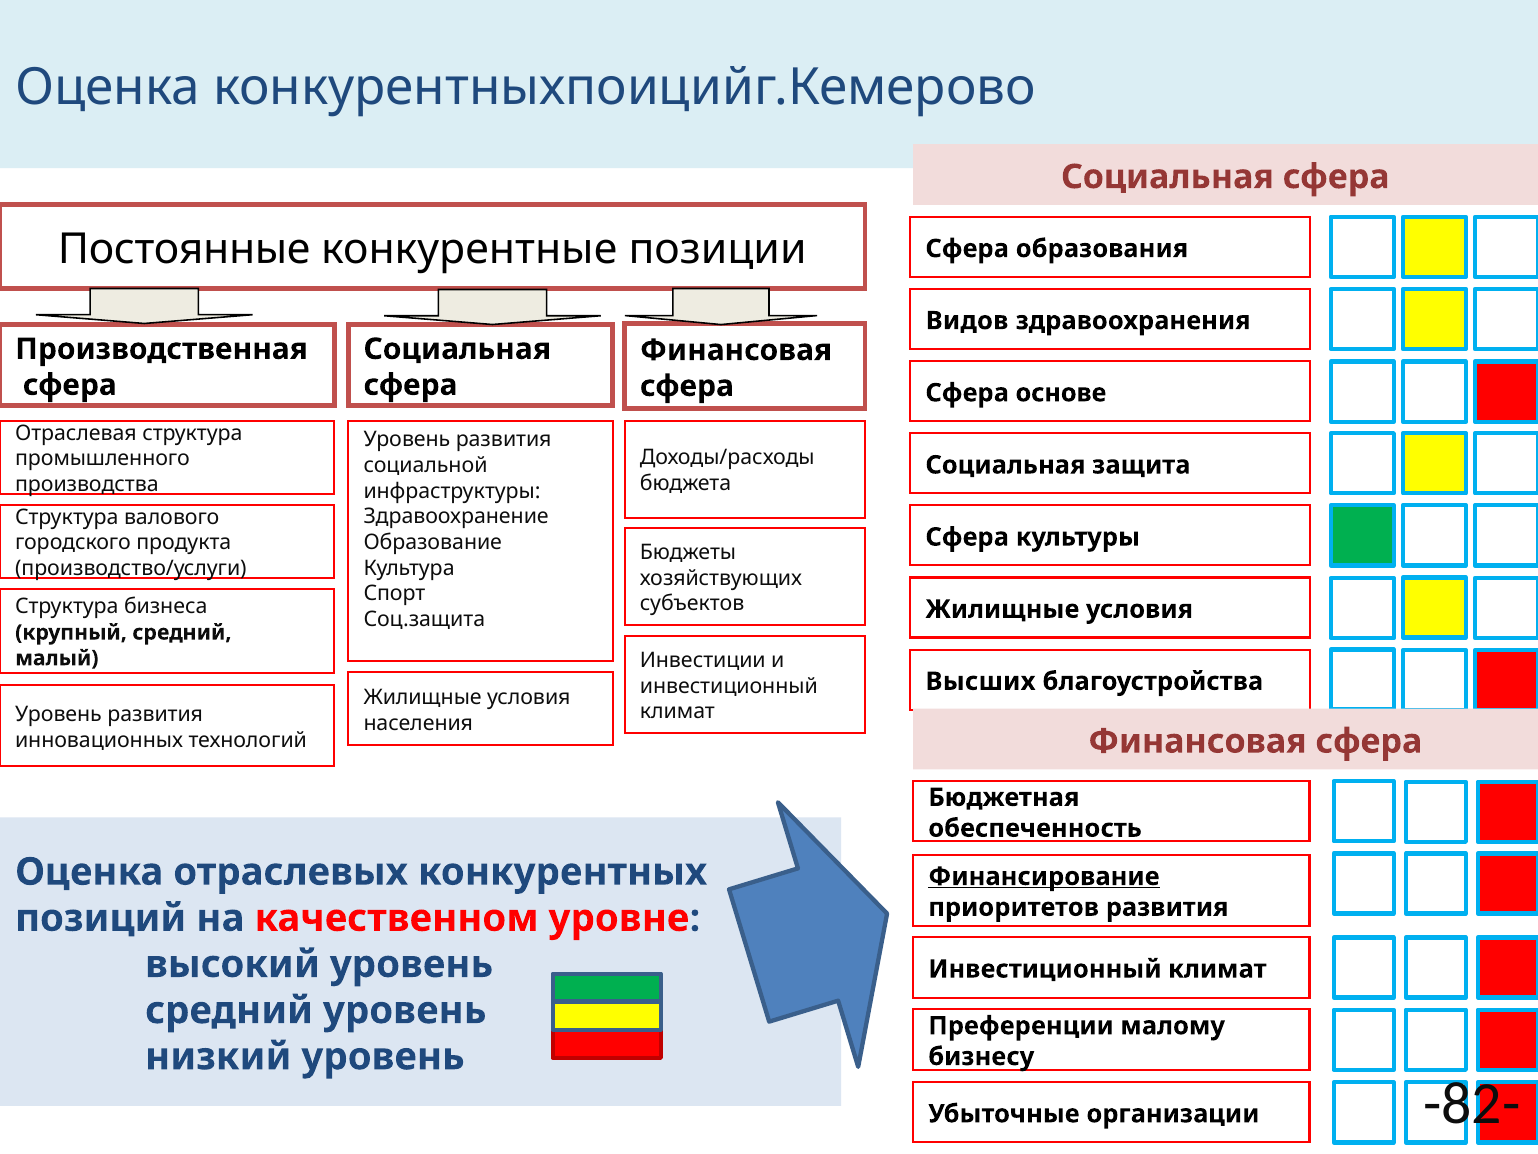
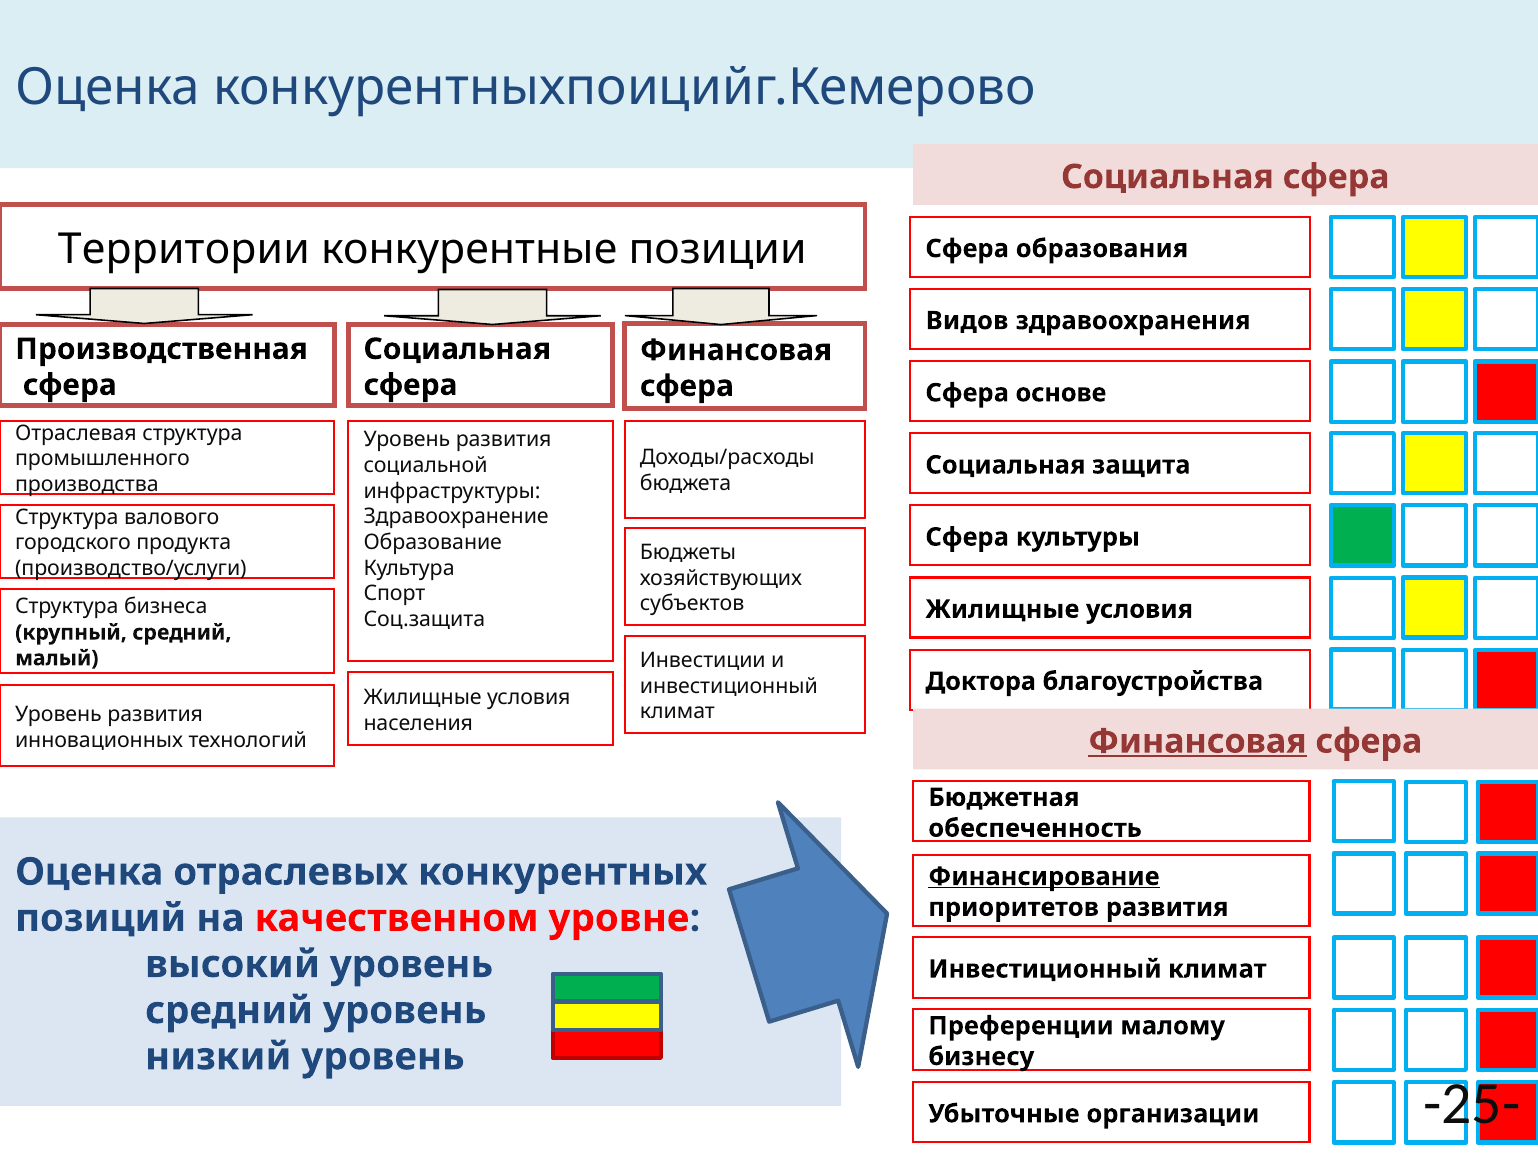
Постоянные: Постоянные -> Территории (184, 249)
Высших: Высших -> Доктора (981, 681)
Финансовая underline: none -> present (1198, 741)
-82-: -82- -> -25- (1472, 1104)
